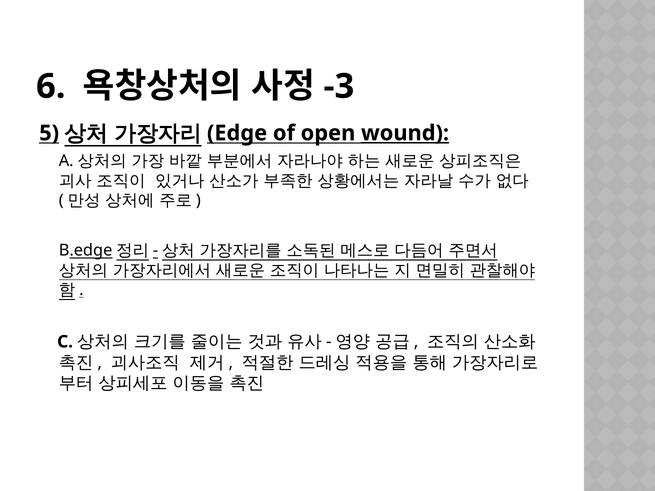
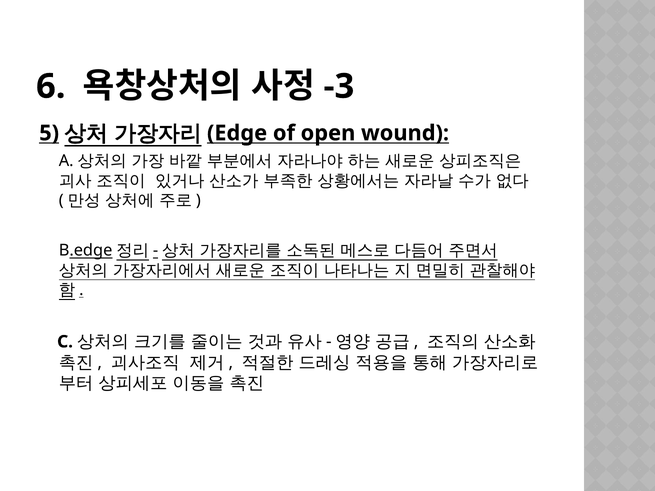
wound underline: present -> none (405, 133)
